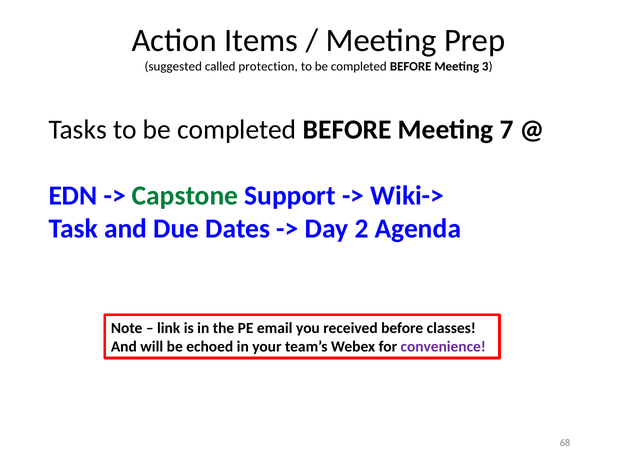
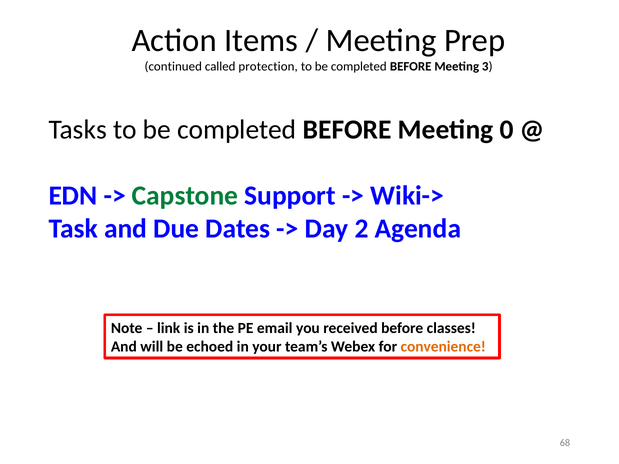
suggested: suggested -> continued (173, 66)
7: 7 -> 0 (507, 130)
convenience colour: purple -> orange (443, 347)
